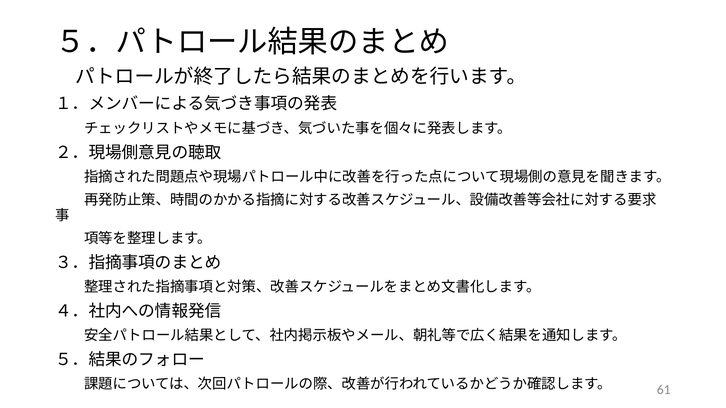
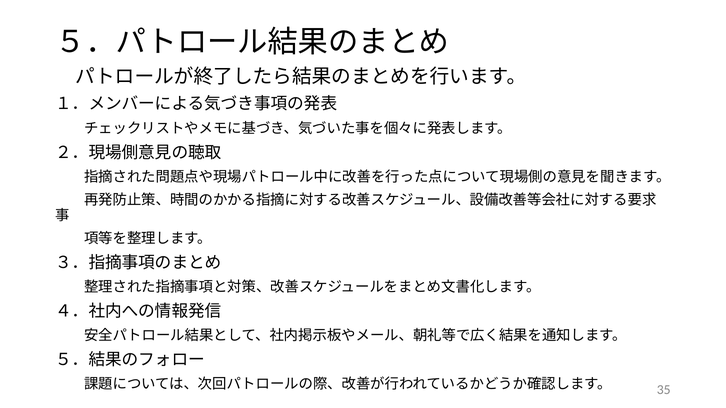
61: 61 -> 35 (664, 390)
